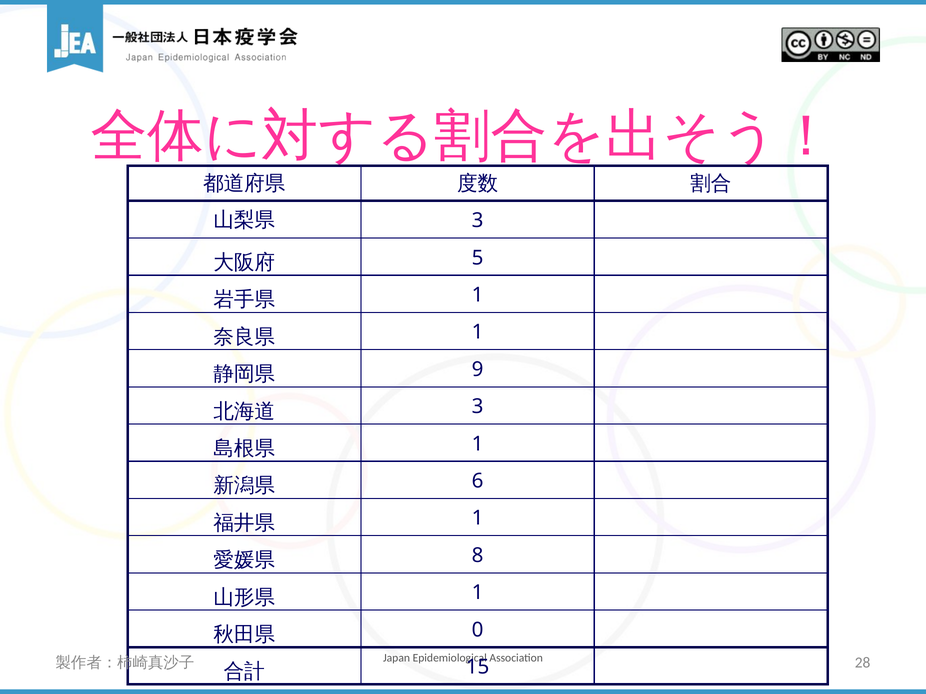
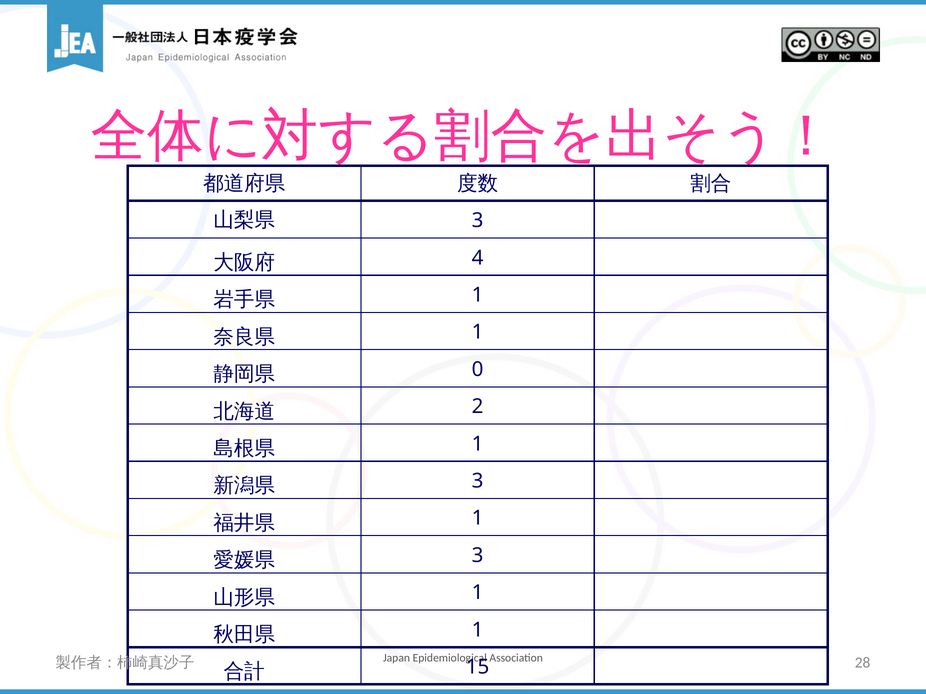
5: 5 -> 4 (478, 258)
9: 9 -> 0 (478, 370)
3: 3 -> 2 (478, 407)
6: 6 -> 3 (478, 481)
8: 8 -> 3 (478, 556)
0: 0 -> 1 (478, 630)
